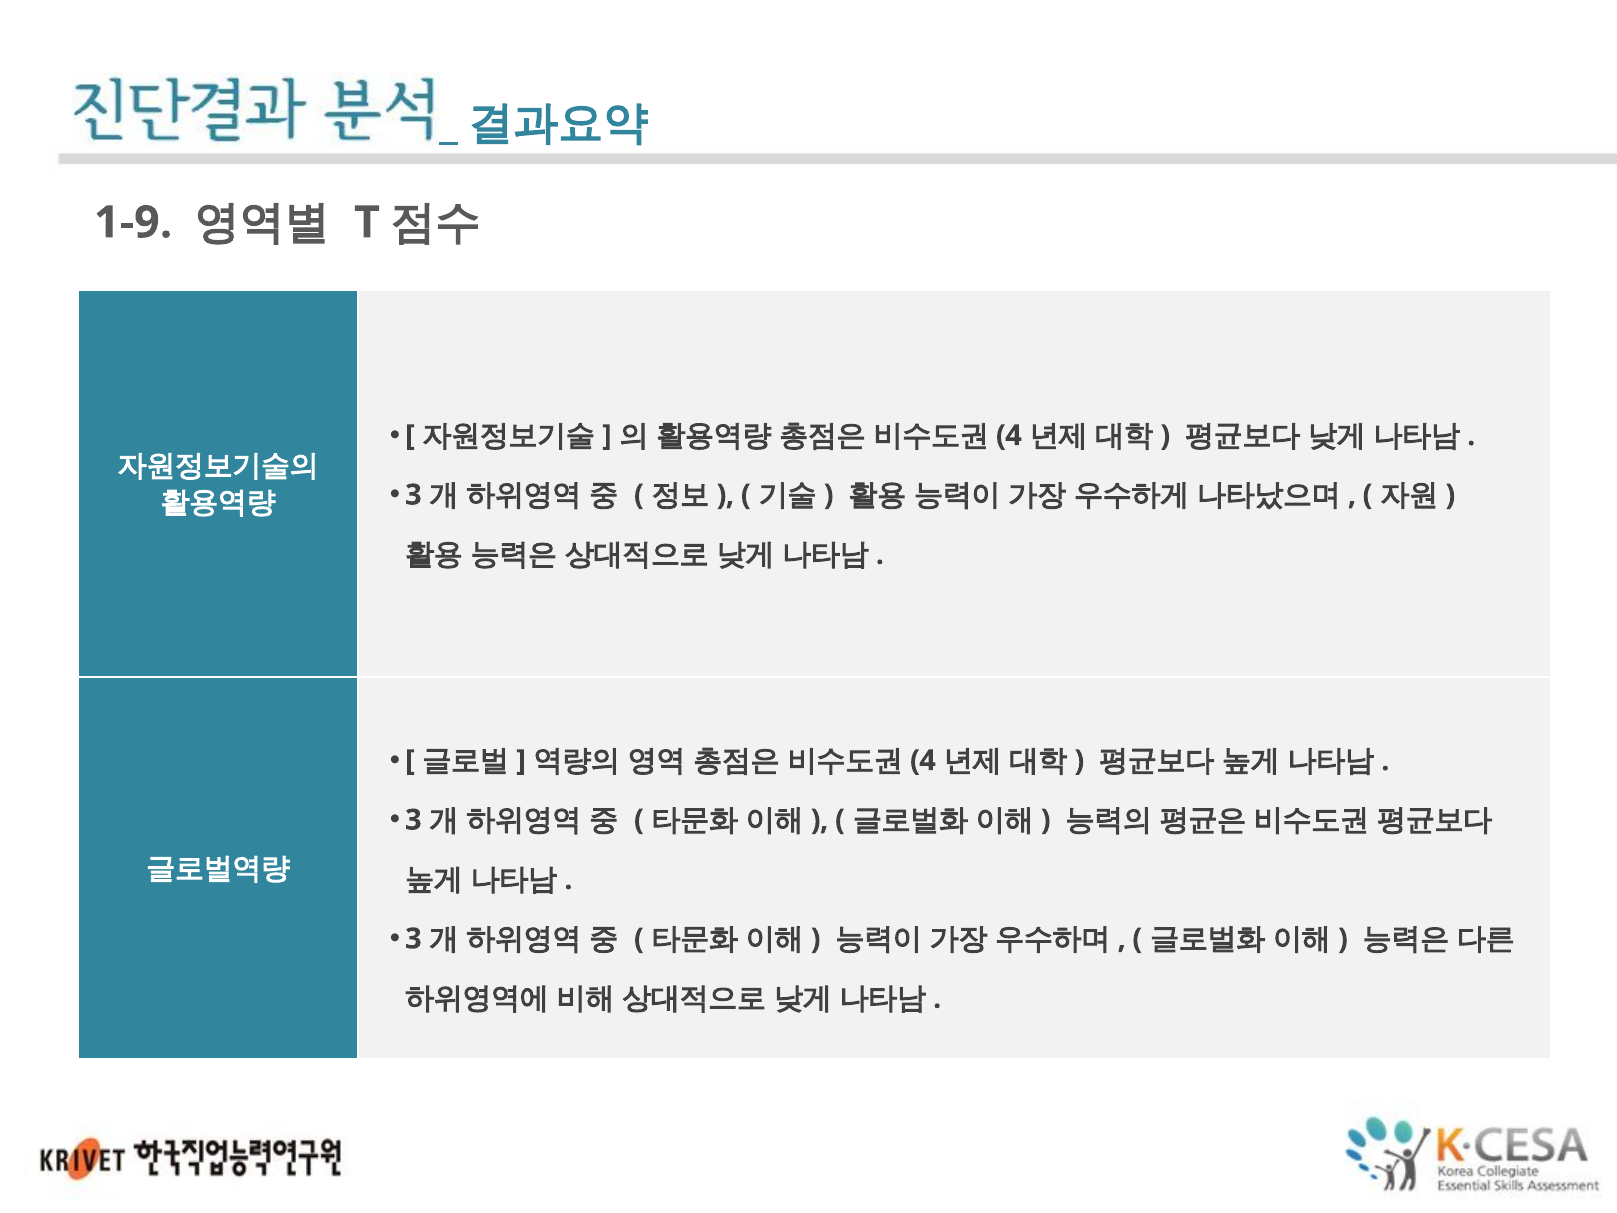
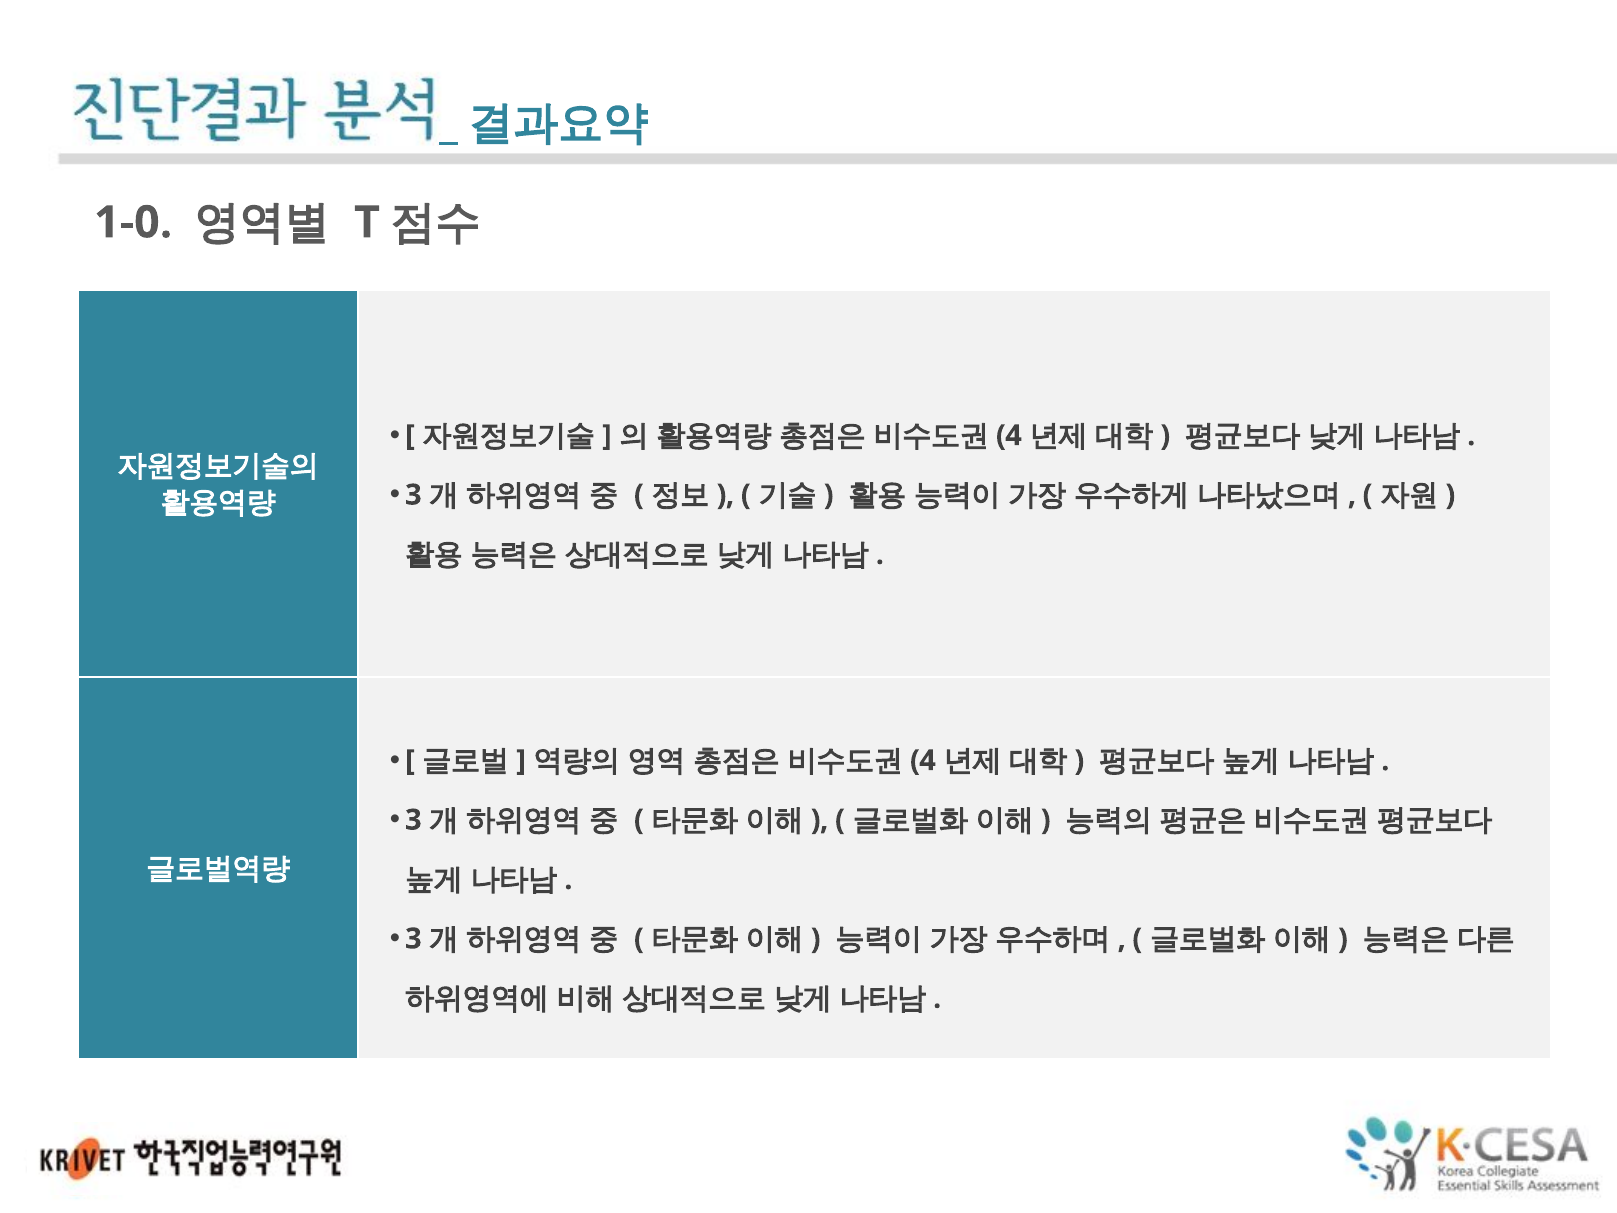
1-9: 1-9 -> 1-0 (133, 222)
